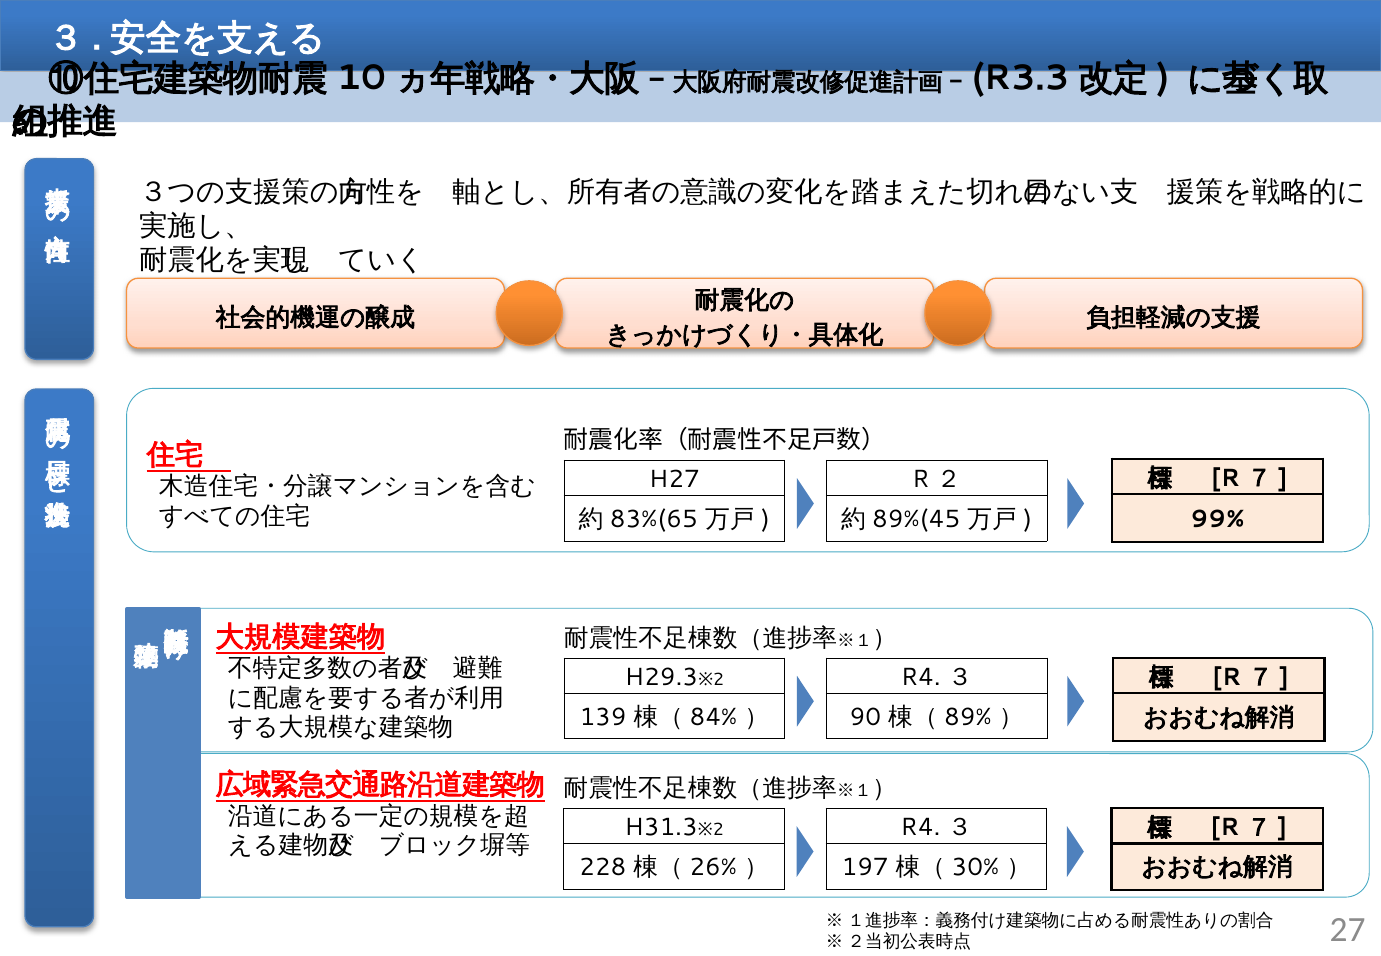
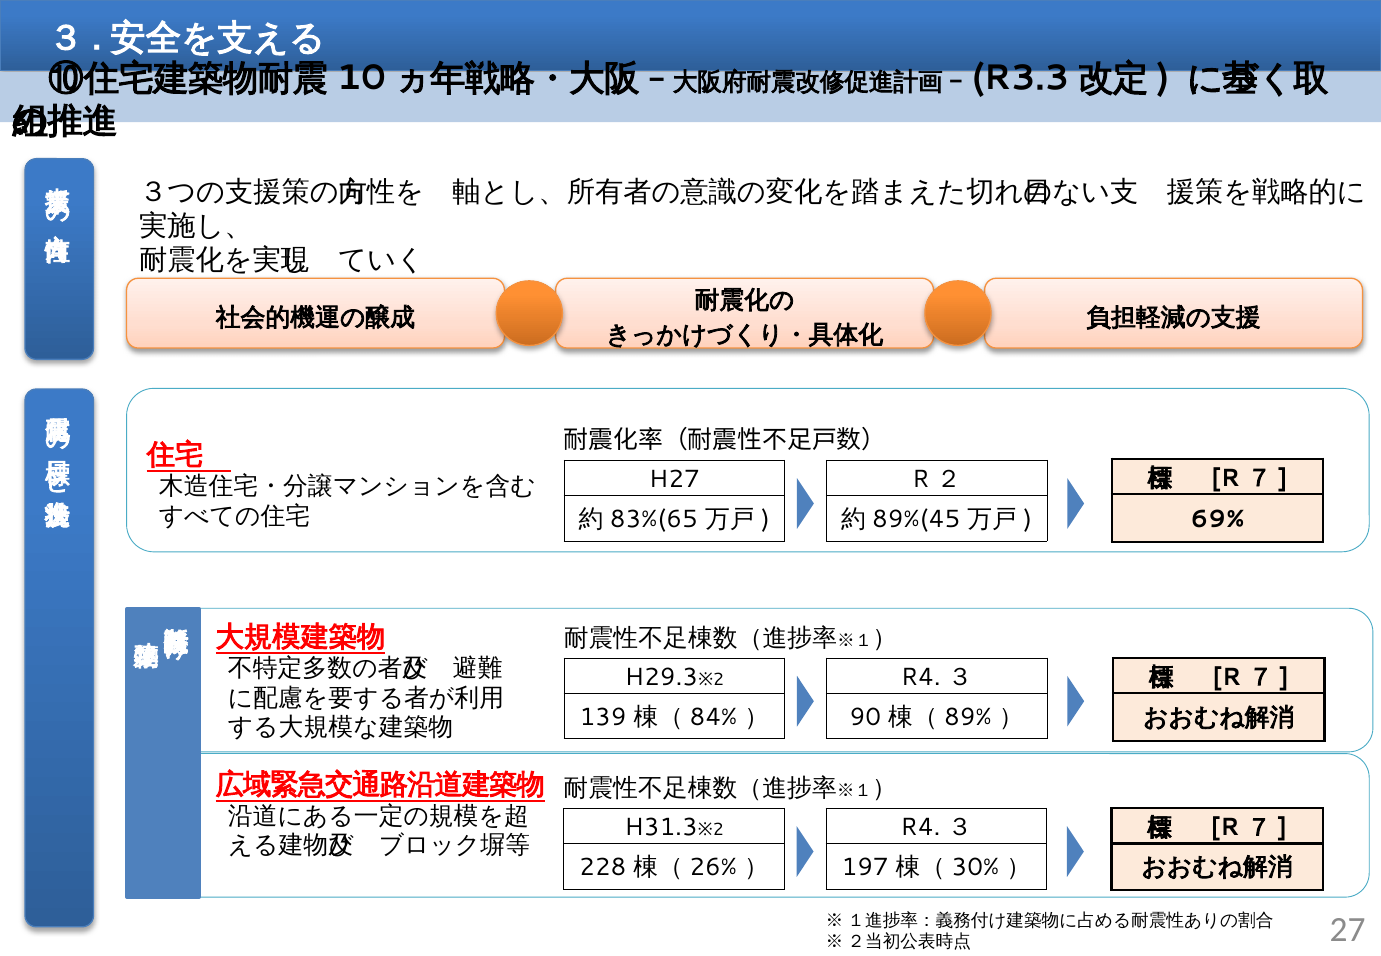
99%: 99% -> 69% (1217, 520)
